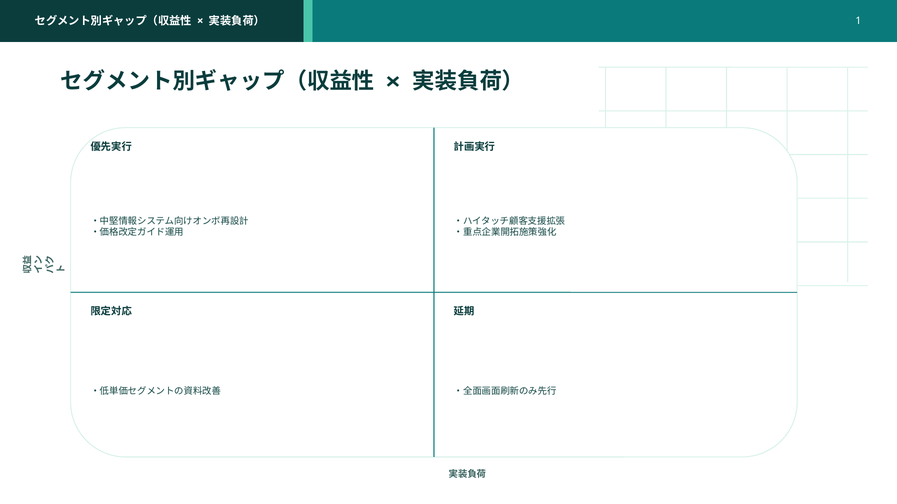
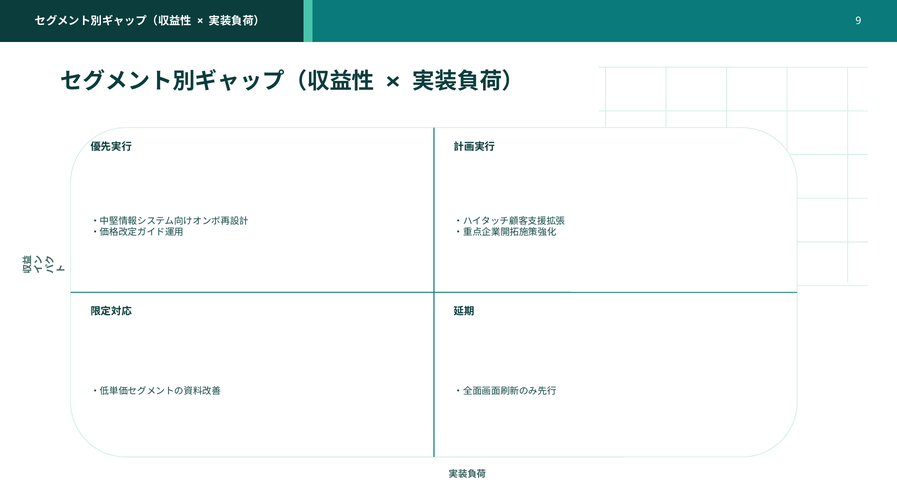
1: 1 -> 9 (858, 21)
